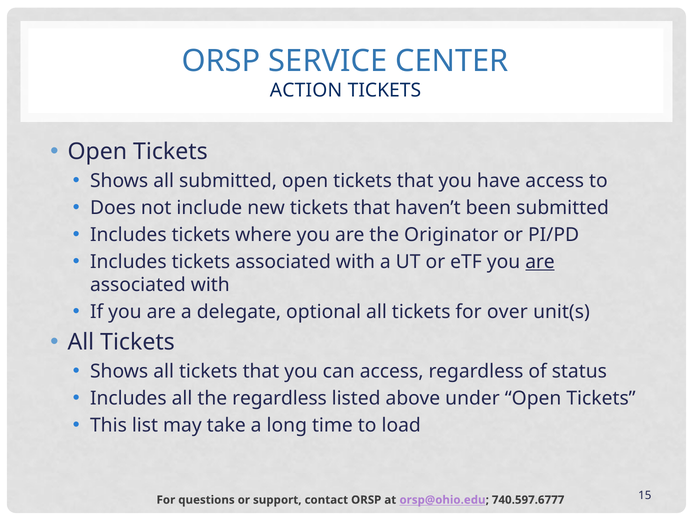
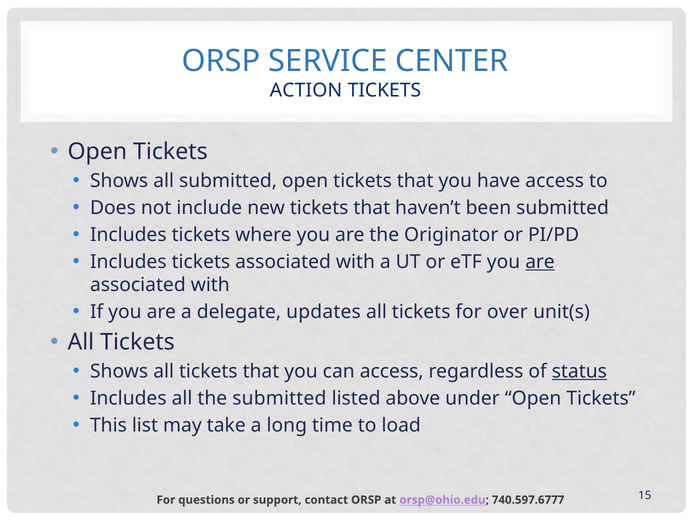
optional: optional -> updates (324, 312)
status underline: none -> present (579, 371)
the regardless: regardless -> submitted (279, 398)
